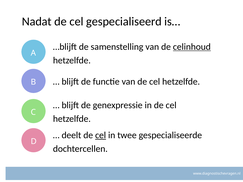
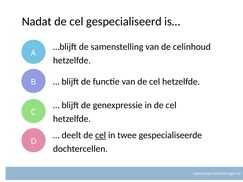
celinhoud underline: present -> none (192, 47)
